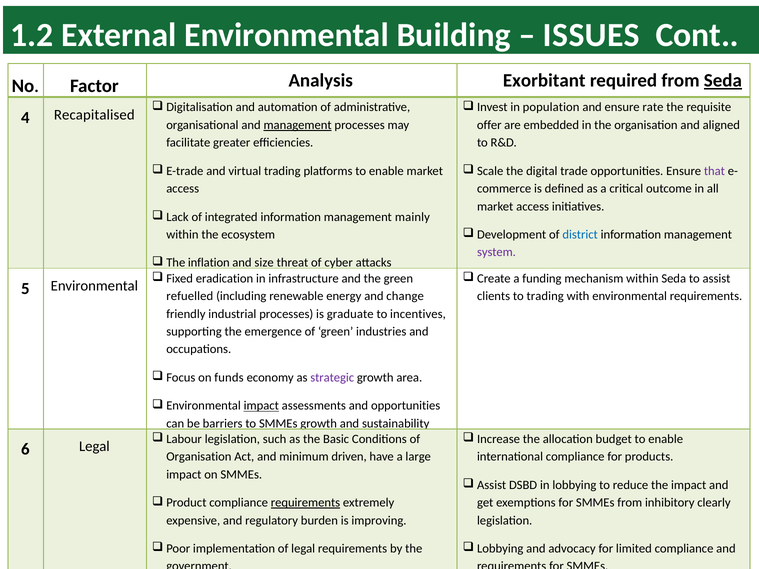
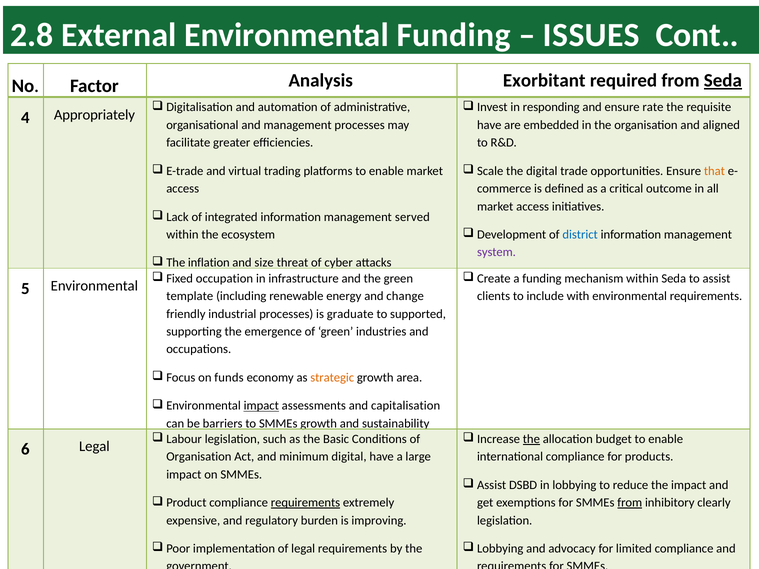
1.2: 1.2 -> 2.8 (32, 35)
Environmental Building: Building -> Funding (454, 35)
population: population -> responding (551, 107)
Recapitalised: Recapitalised -> Appropriately (94, 115)
management underline: present -> none (298, 125)
offer: offer -> have (489, 125)
that colour: purple -> orange (714, 171)
mainly: mainly -> served (412, 217)
eradication: eradication -> occupation (224, 279)
refuelled: refuelled -> template (190, 296)
to trading: trading -> include (545, 296)
incentives: incentives -> supported (418, 314)
strategic colour: purple -> orange (332, 378)
and opportunities: opportunities -> capitalisation (406, 406)
the underline: none -> present (531, 439)
minimum driven: driven -> digital (349, 457)
from underline: none -> present (630, 503)
